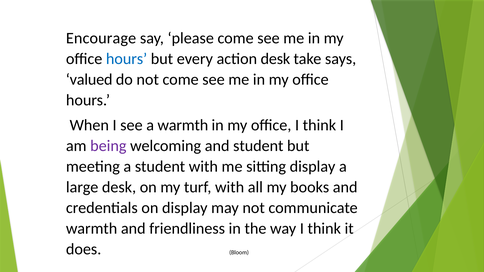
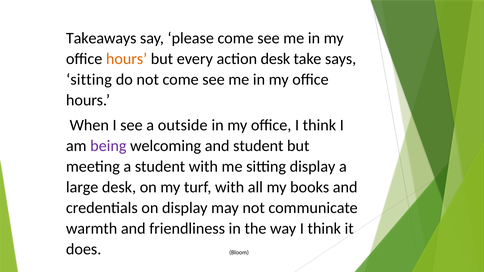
Encourage: Encourage -> Takeaways (101, 38)
hours colour: blue -> orange (127, 59)
valued: valued -> sitting (89, 80)
a warmth: warmth -> outside (183, 125)
